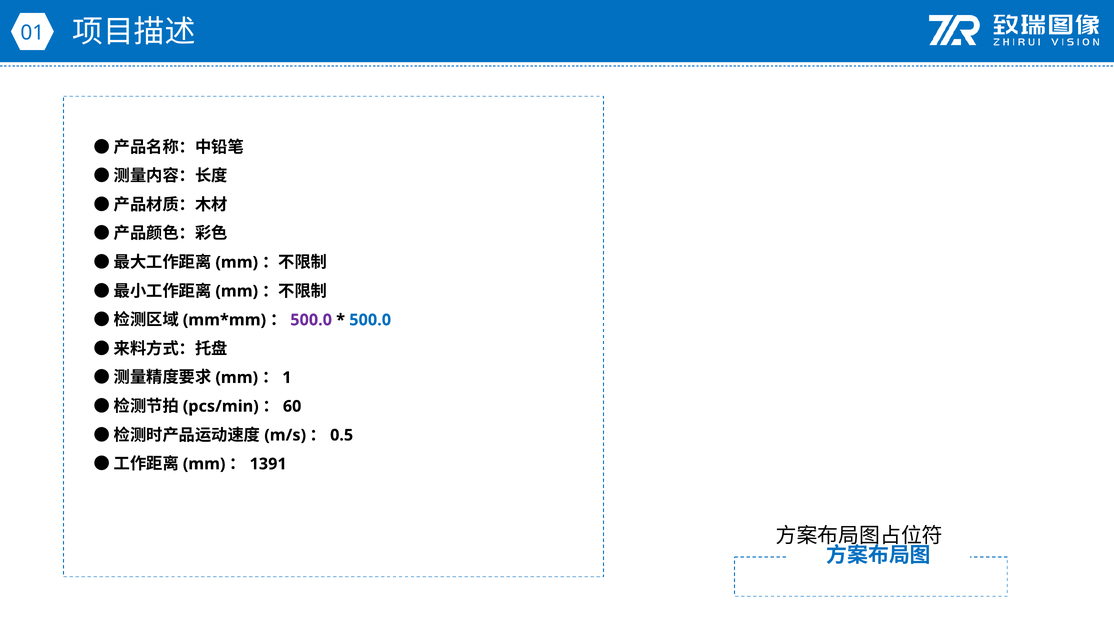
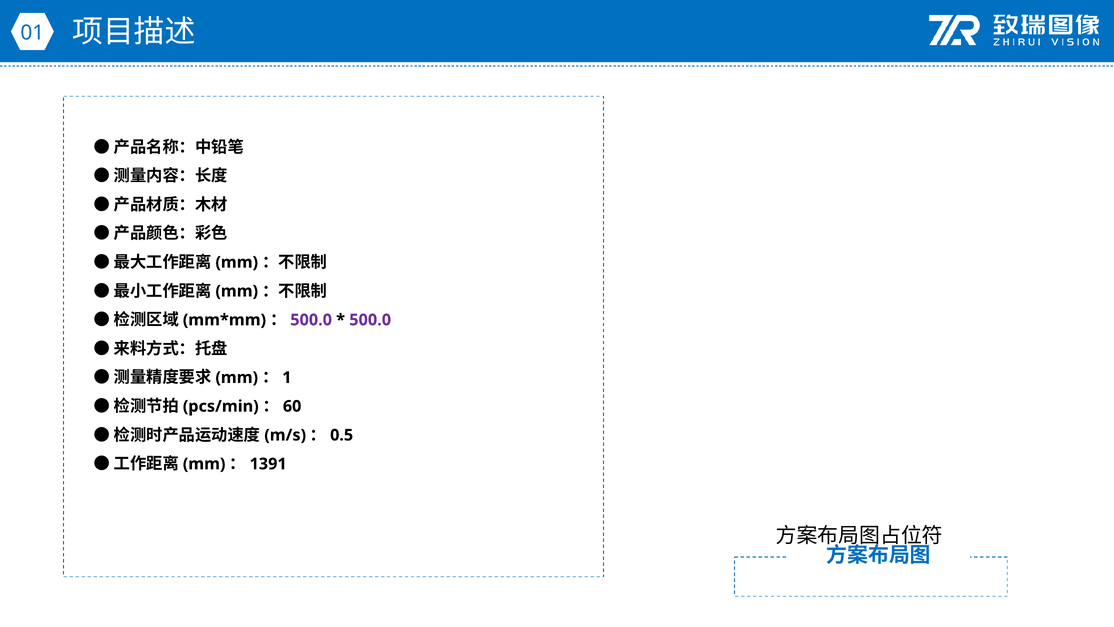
500.0 colour: blue -> purple (370, 320)
